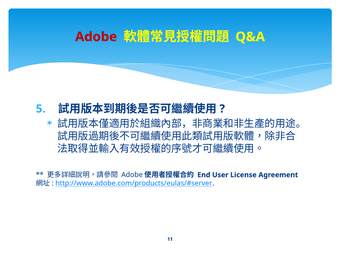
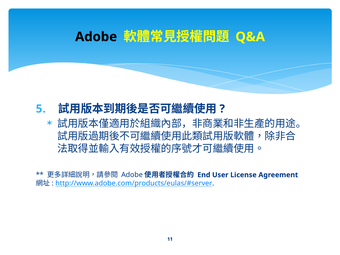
Adobe colour: red -> black (96, 37)
